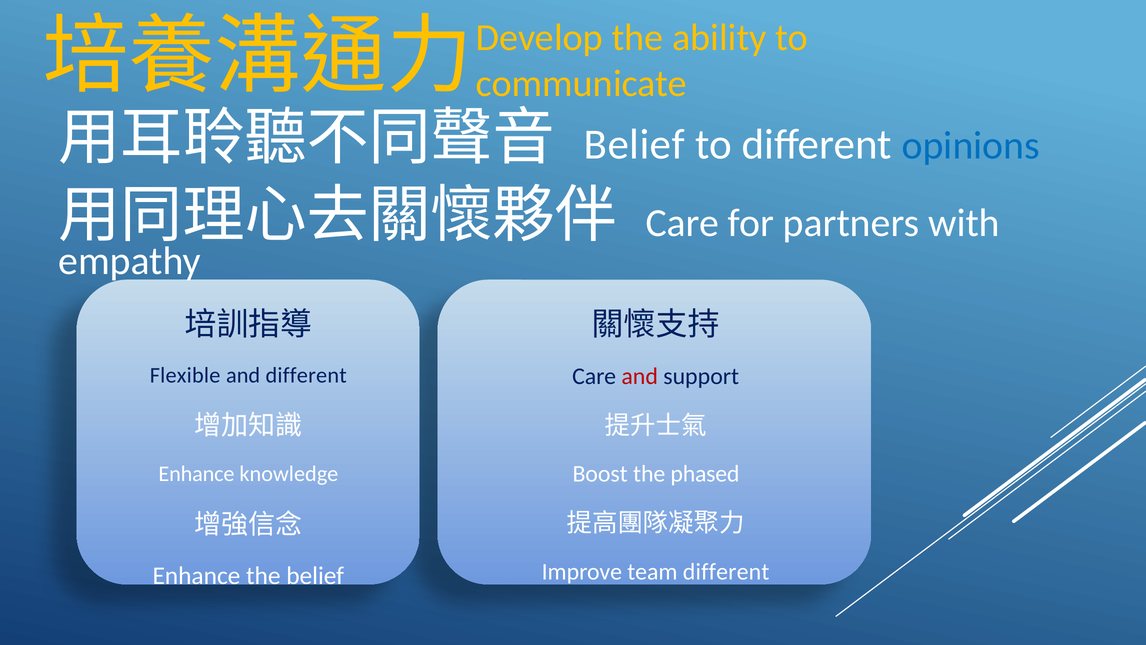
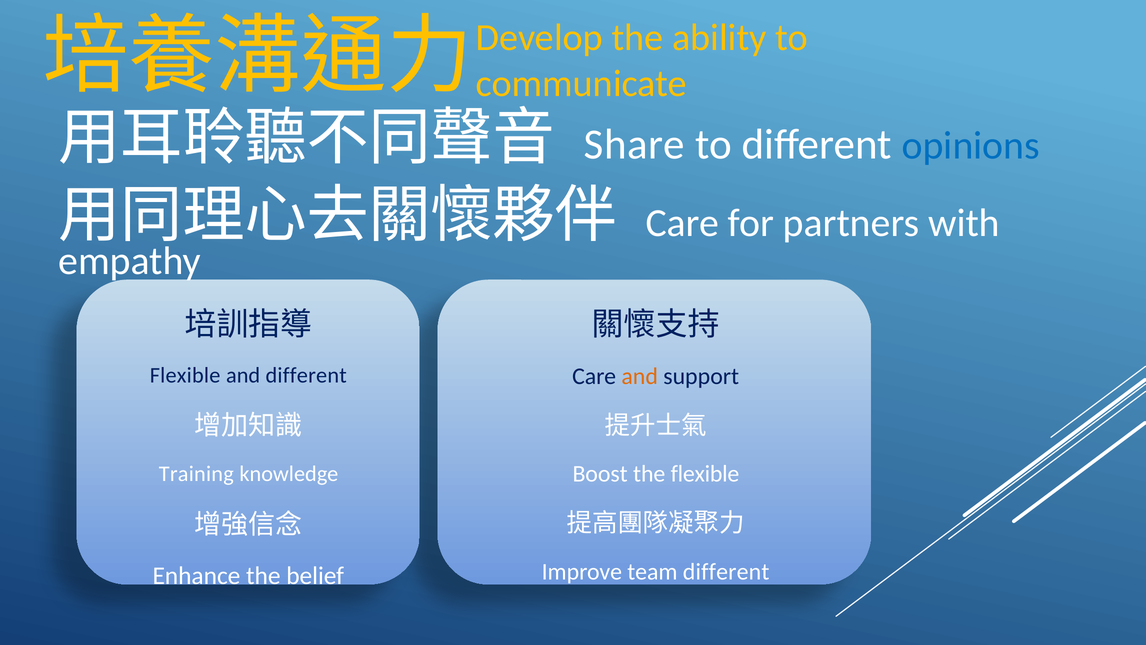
Belief: Belief -> Share (634, 145)
and colour: red -> orange (640, 376)
the phased: phased -> flexible (705, 474)
Enhance: Enhance -> Training (196, 474)
